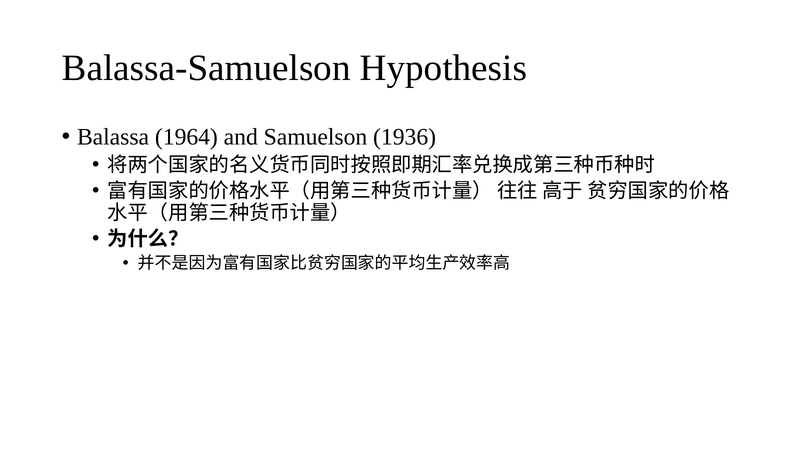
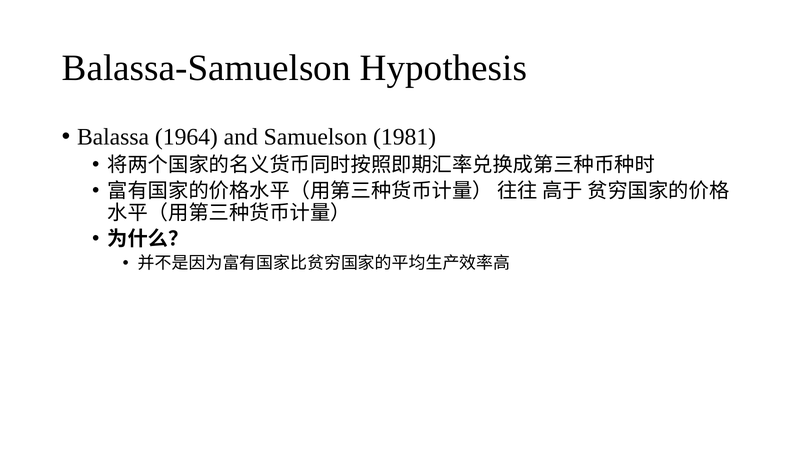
1936: 1936 -> 1981 (405, 137)
